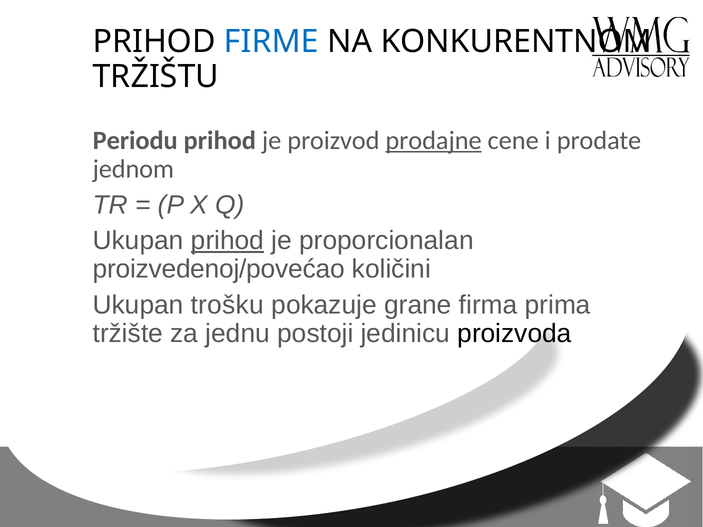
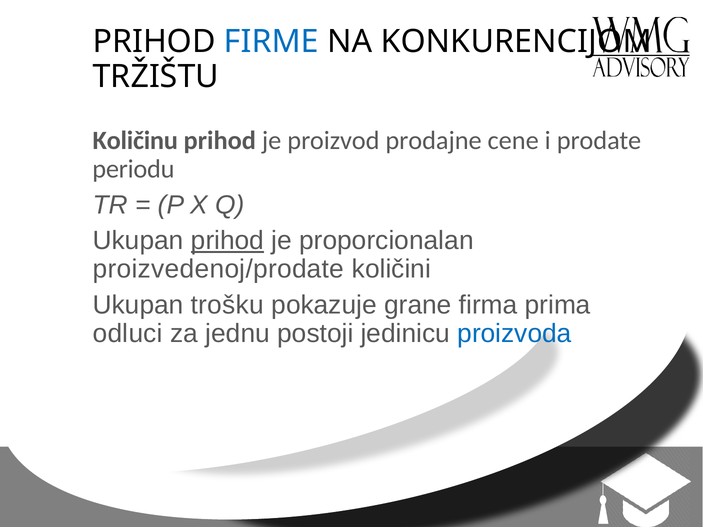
KONKURENTNOM: KONKURENTNOM -> KONKURENCIJOM (516, 42)
Periodu: Periodu -> Količinu (135, 141)
prodajne underline: present -> none (434, 141)
jednom: jednom -> periodu (133, 169)
proizvedenoj/povećao: proizvedenoj/povećao -> proizvedenoj/prodate (218, 269)
tržište: tržište -> odluci (128, 334)
proizvoda colour: black -> blue (514, 334)
